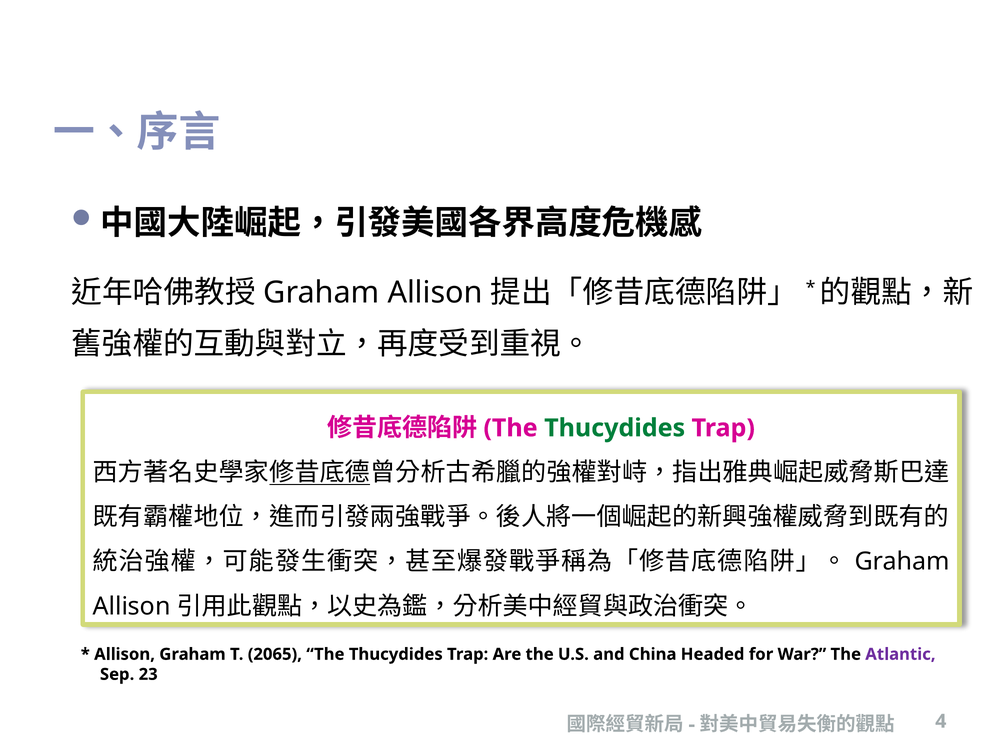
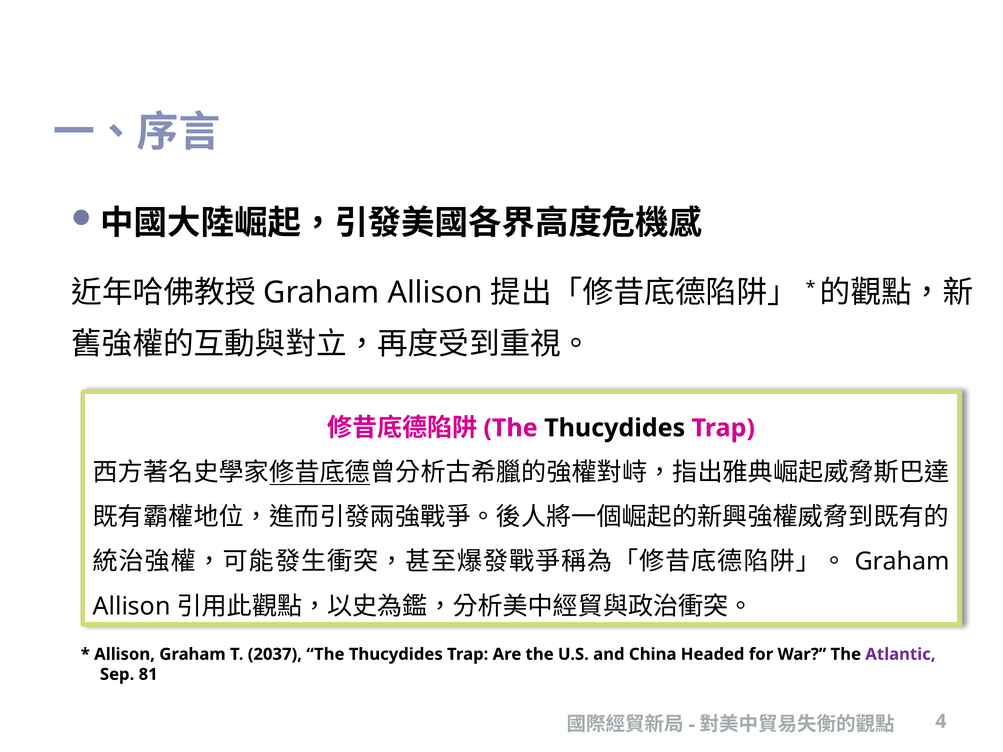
Thucydides colour: green -> black (615, 428)
2065: 2065 -> 2037 (275, 654)
23: 23 -> 81 (148, 675)
